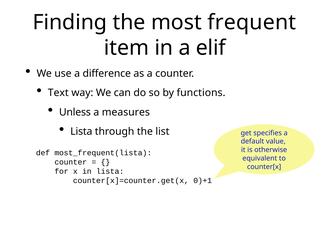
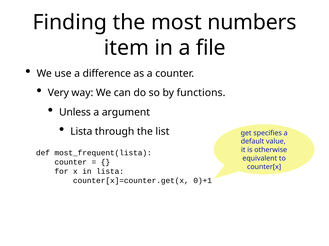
frequent: frequent -> numbers (252, 22)
elif: elif -> file (211, 48)
Text: Text -> Very (58, 93)
measures: measures -> argument (126, 113)
